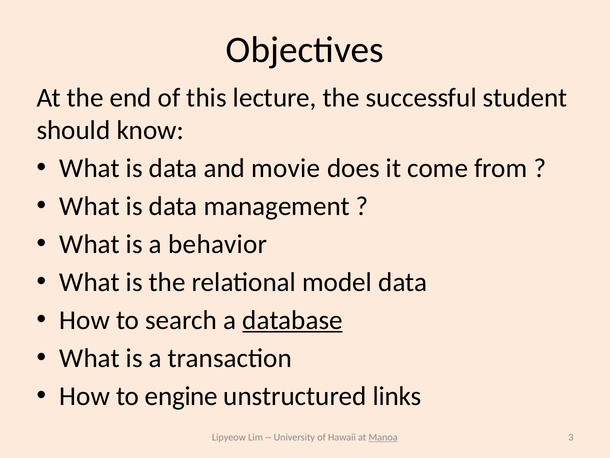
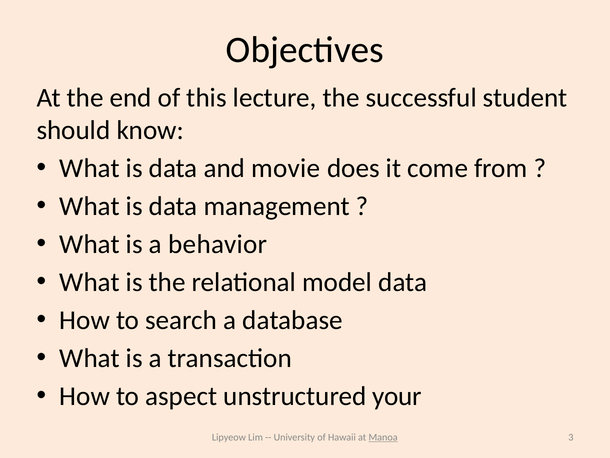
database underline: present -> none (292, 320)
engine: engine -> aspect (181, 396)
links: links -> your (397, 396)
